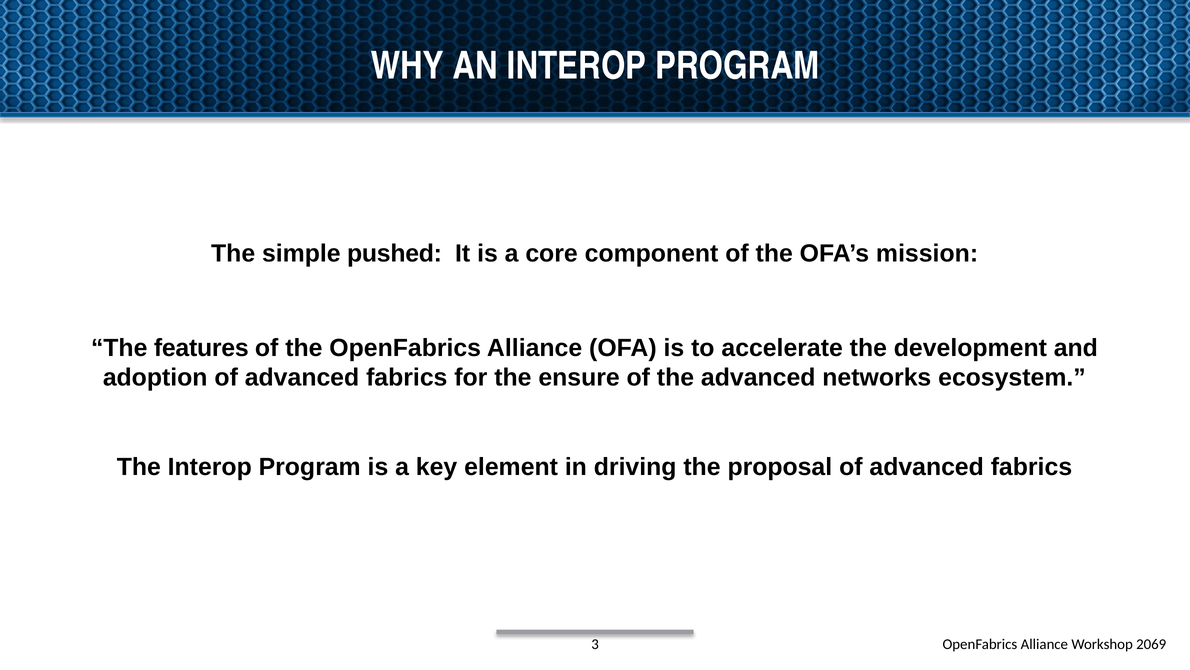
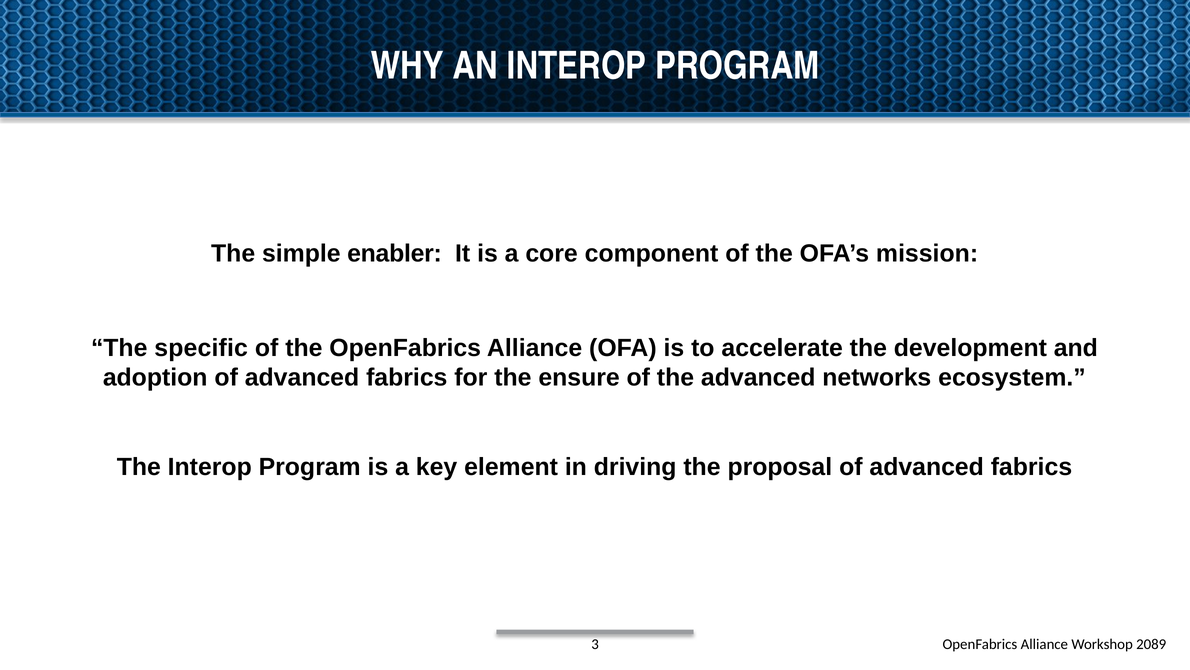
pushed: pushed -> enabler (395, 253)
features: features -> specific (201, 348)
2069: 2069 -> 2089 (1151, 643)
